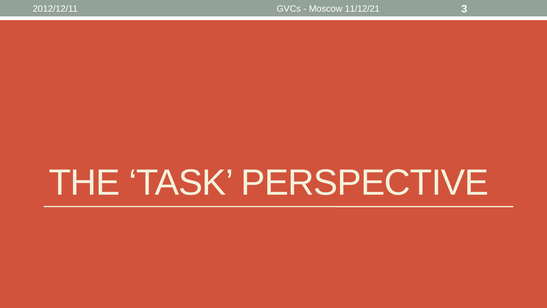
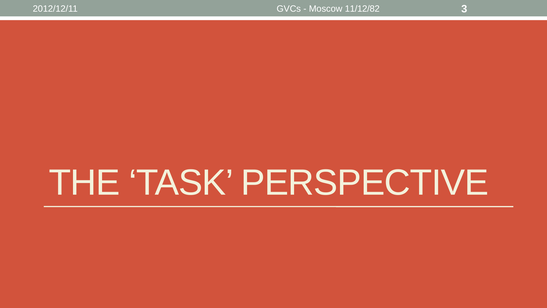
11/12/21: 11/12/21 -> 11/12/82 (362, 9)
